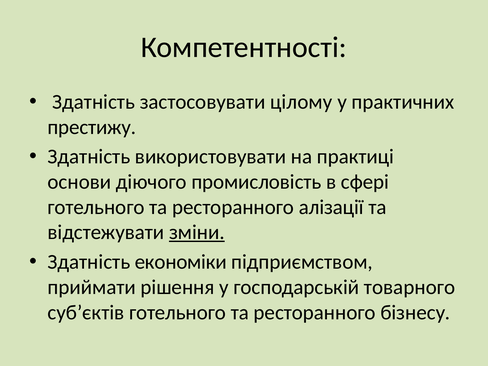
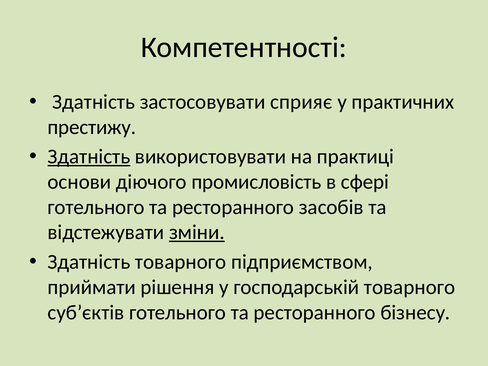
цілому: цілому -> сприяє (301, 102)
Здатність underline: none -> present (89, 157)
алізації: алізації -> засобів (331, 207)
Здатність економіки: економіки -> товарного (181, 262)
